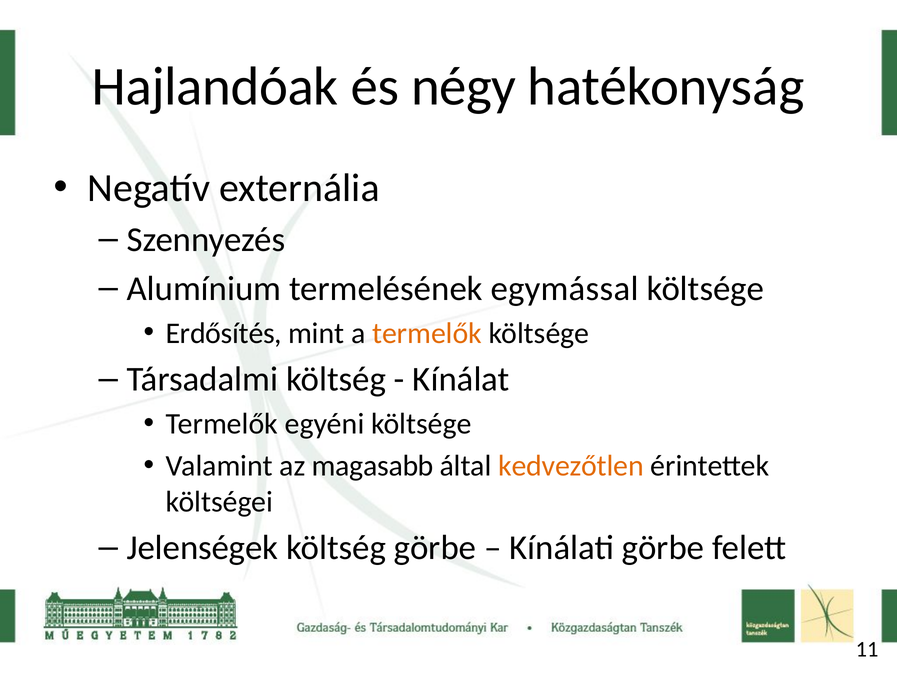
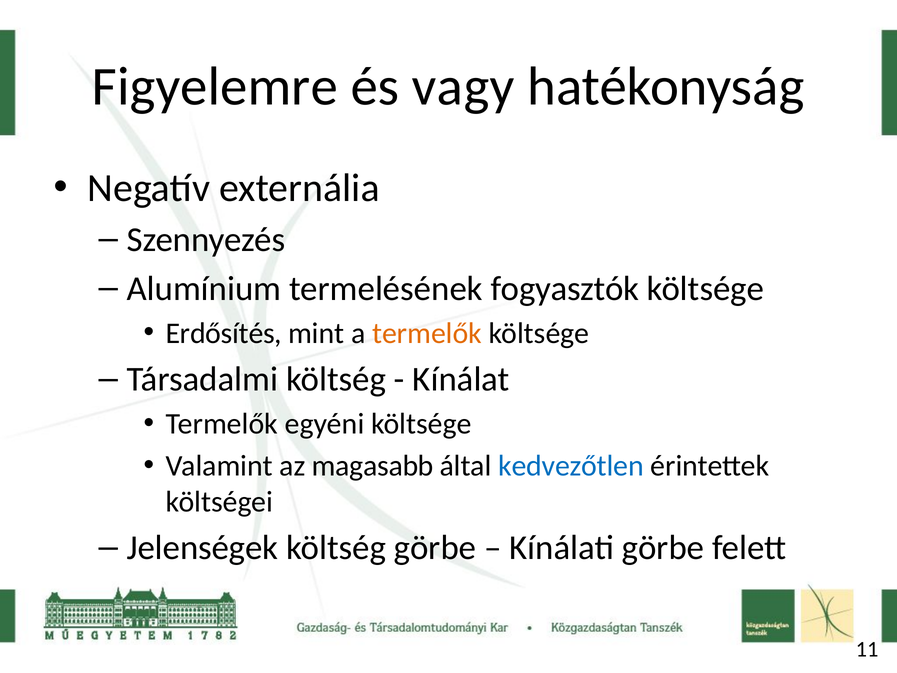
Hajlandóak: Hajlandóak -> Figyelemre (215, 87)
négy: négy -> vagy (463, 87)
egymással: egymással -> fogyasztók (565, 289)
kedvezőtlen colour: orange -> blue (571, 466)
